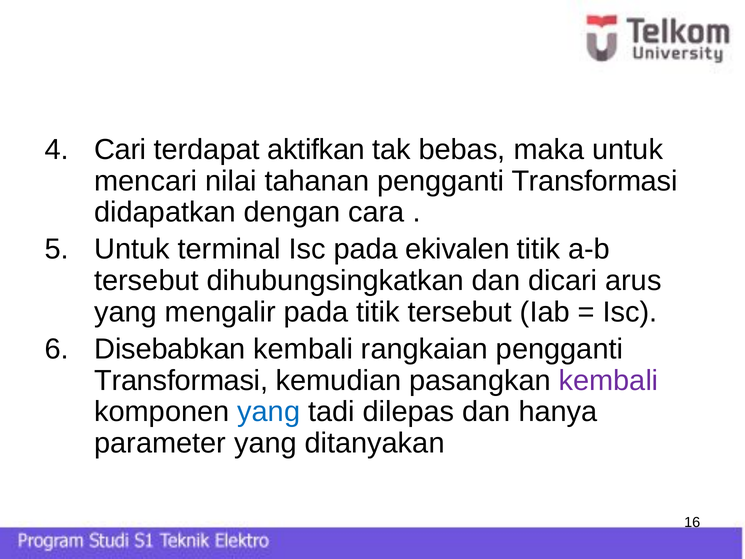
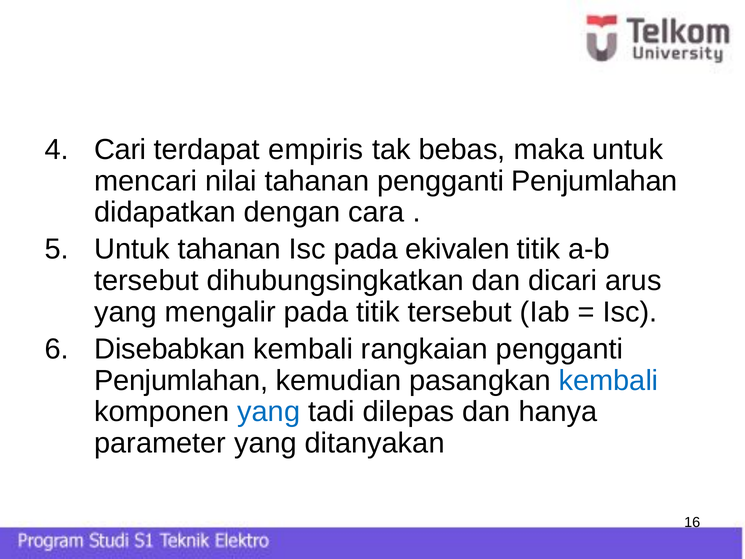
aktifkan: aktifkan -> empiris (316, 150)
tahanan pengganti Transformasi: Transformasi -> Penjumlahan (595, 181)
Untuk terminal: terminal -> tahanan (229, 249)
Transformasi: Transformasi -> Penjumlahan (181, 380)
kembali colour: purple -> blue (609, 380)
